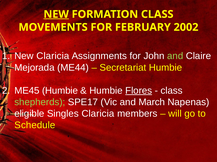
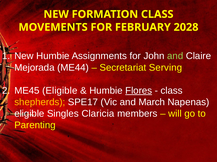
NEW underline: present -> none (56, 14)
2002: 2002 -> 2028 (186, 27)
New Claricia: Claricia -> Humbie (53, 56)
Secretariat Humbie: Humbie -> Serving (165, 68)
ME45 Humbie: Humbie -> Eligible (60, 91)
shepherds colour: light green -> yellow (40, 103)
Schedule: Schedule -> Parenting (35, 126)
